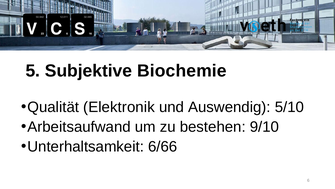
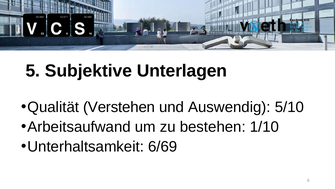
Biochemie: Biochemie -> Unterlagen (182, 71)
Elektronik: Elektronik -> Verstehen (119, 107)
9/10: 9/10 -> 1/10 (264, 126)
6/66: 6/66 -> 6/69 (163, 146)
